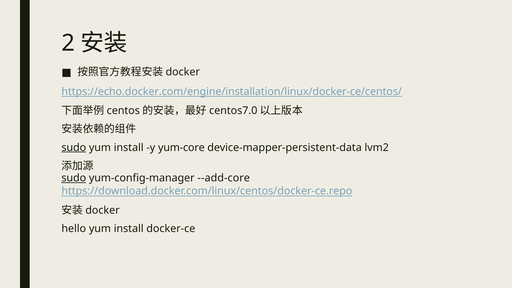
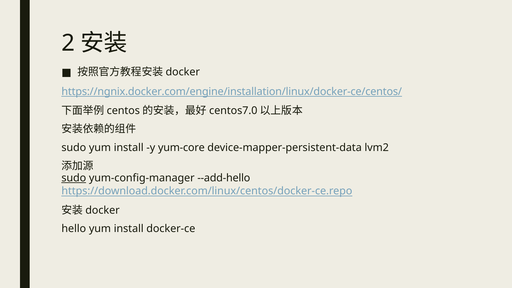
https://echo.docker.com/engine/installation/linux/docker-ce/centos/: https://echo.docker.com/engine/installation/linux/docker-ce/centos/ -> https://ngnix.docker.com/engine/installation/linux/docker-ce/centos/ (232, 92)
sudo underline: present -> none (74, 148)
--add-core: --add-core -> --add-hello (224, 178)
